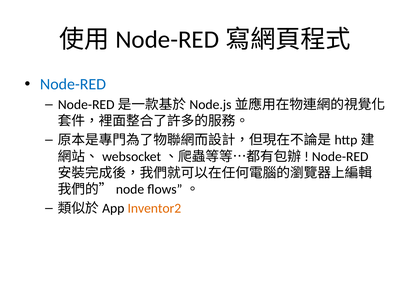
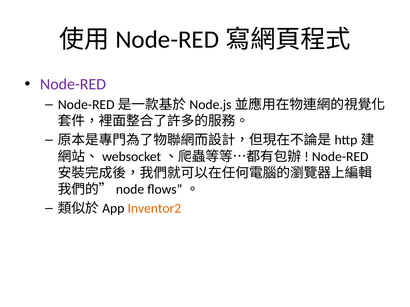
Node-RED colour: blue -> purple (73, 84)
